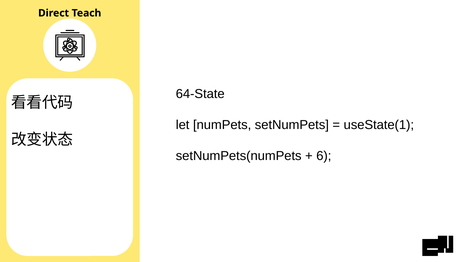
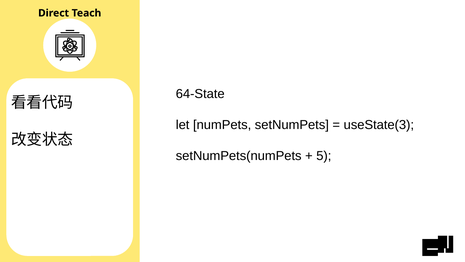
useState(1: useState(1 -> useState(3 (379, 125)
6: 6 -> 5 (324, 156)
